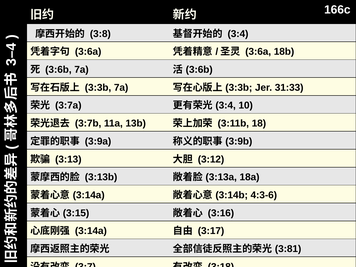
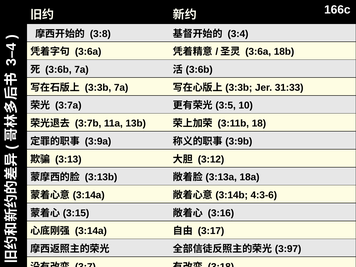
3:4: 3:4 -> 3:5 (226, 105)
3:81: 3:81 -> 3:97 (288, 249)
